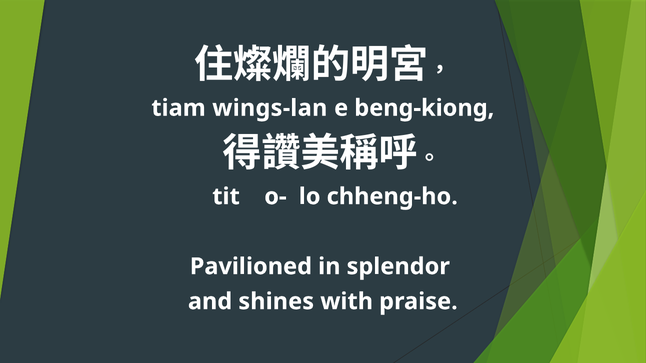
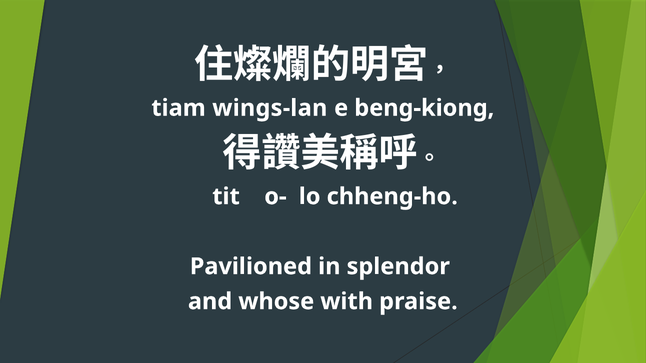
shines: shines -> whose (276, 302)
